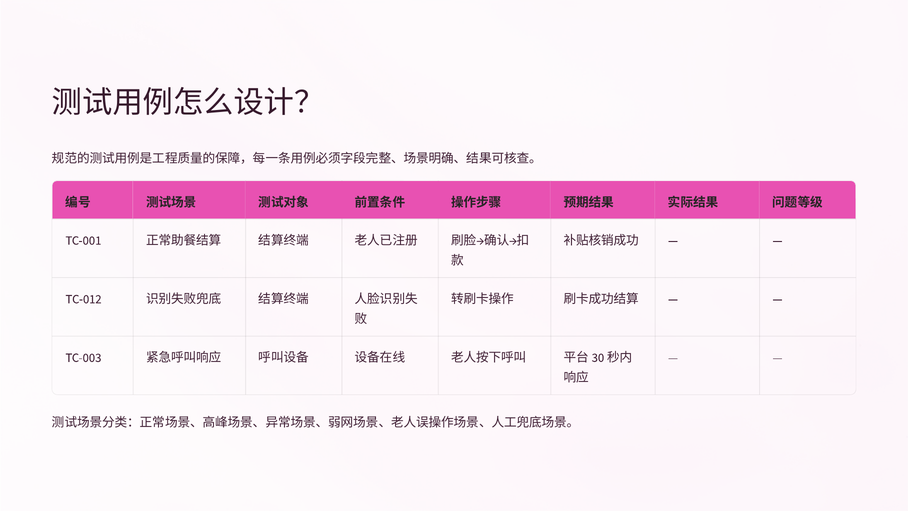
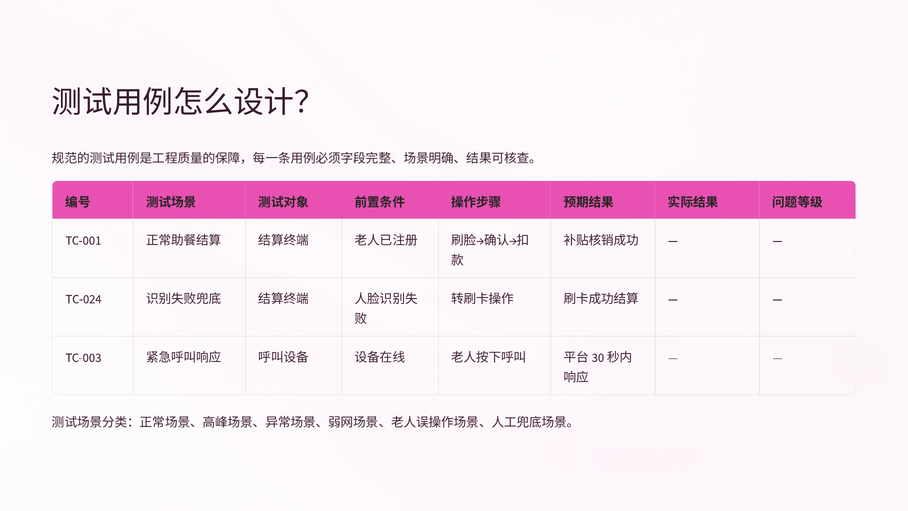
TC-012: TC-012 -> TC-024 (84, 299)
